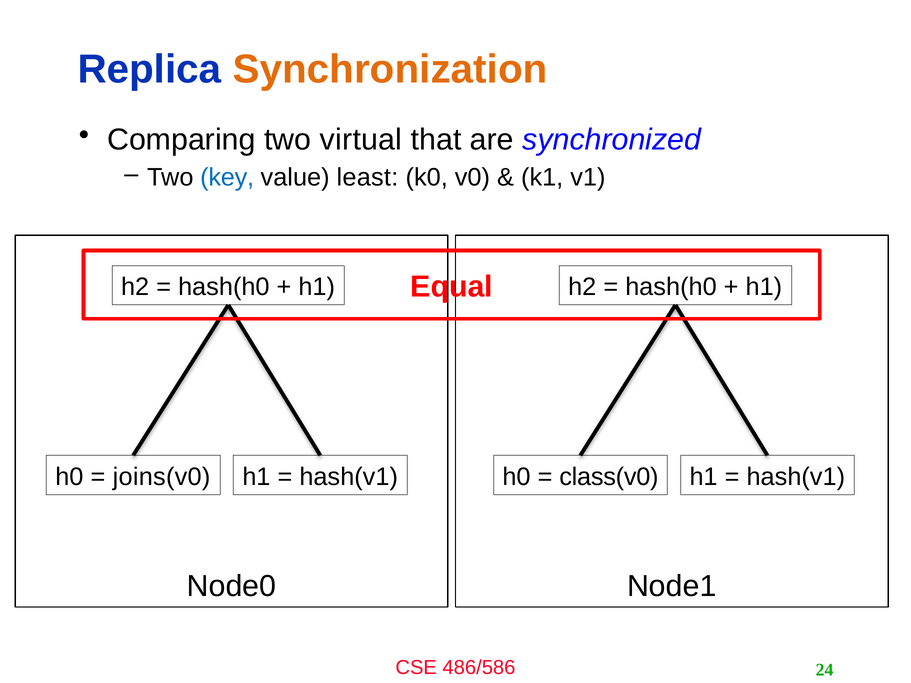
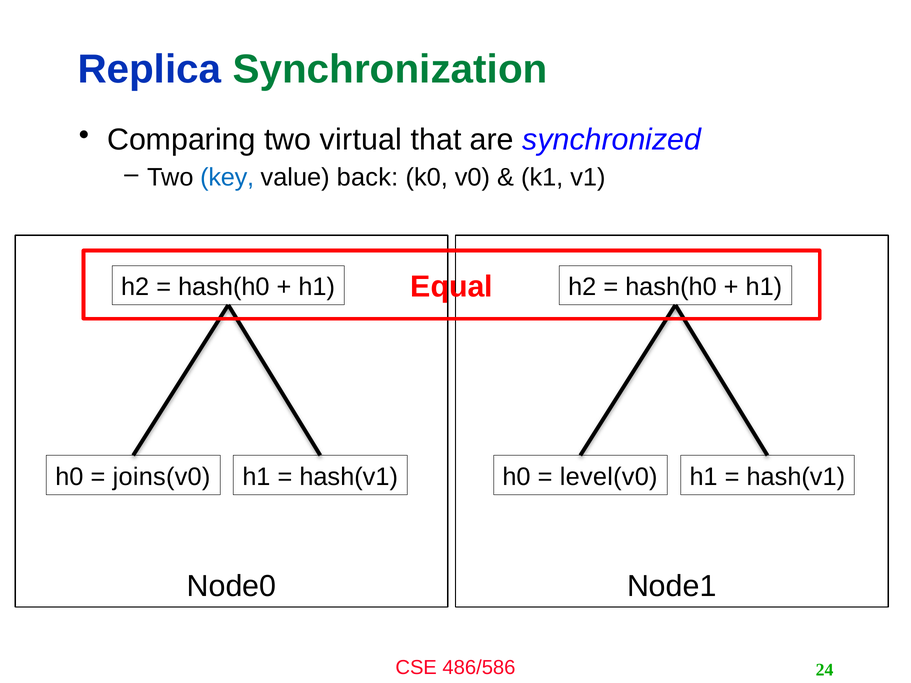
Synchronization colour: orange -> green (390, 69)
least: least -> back (367, 177)
class(v0: class(v0 -> level(v0 (609, 477)
